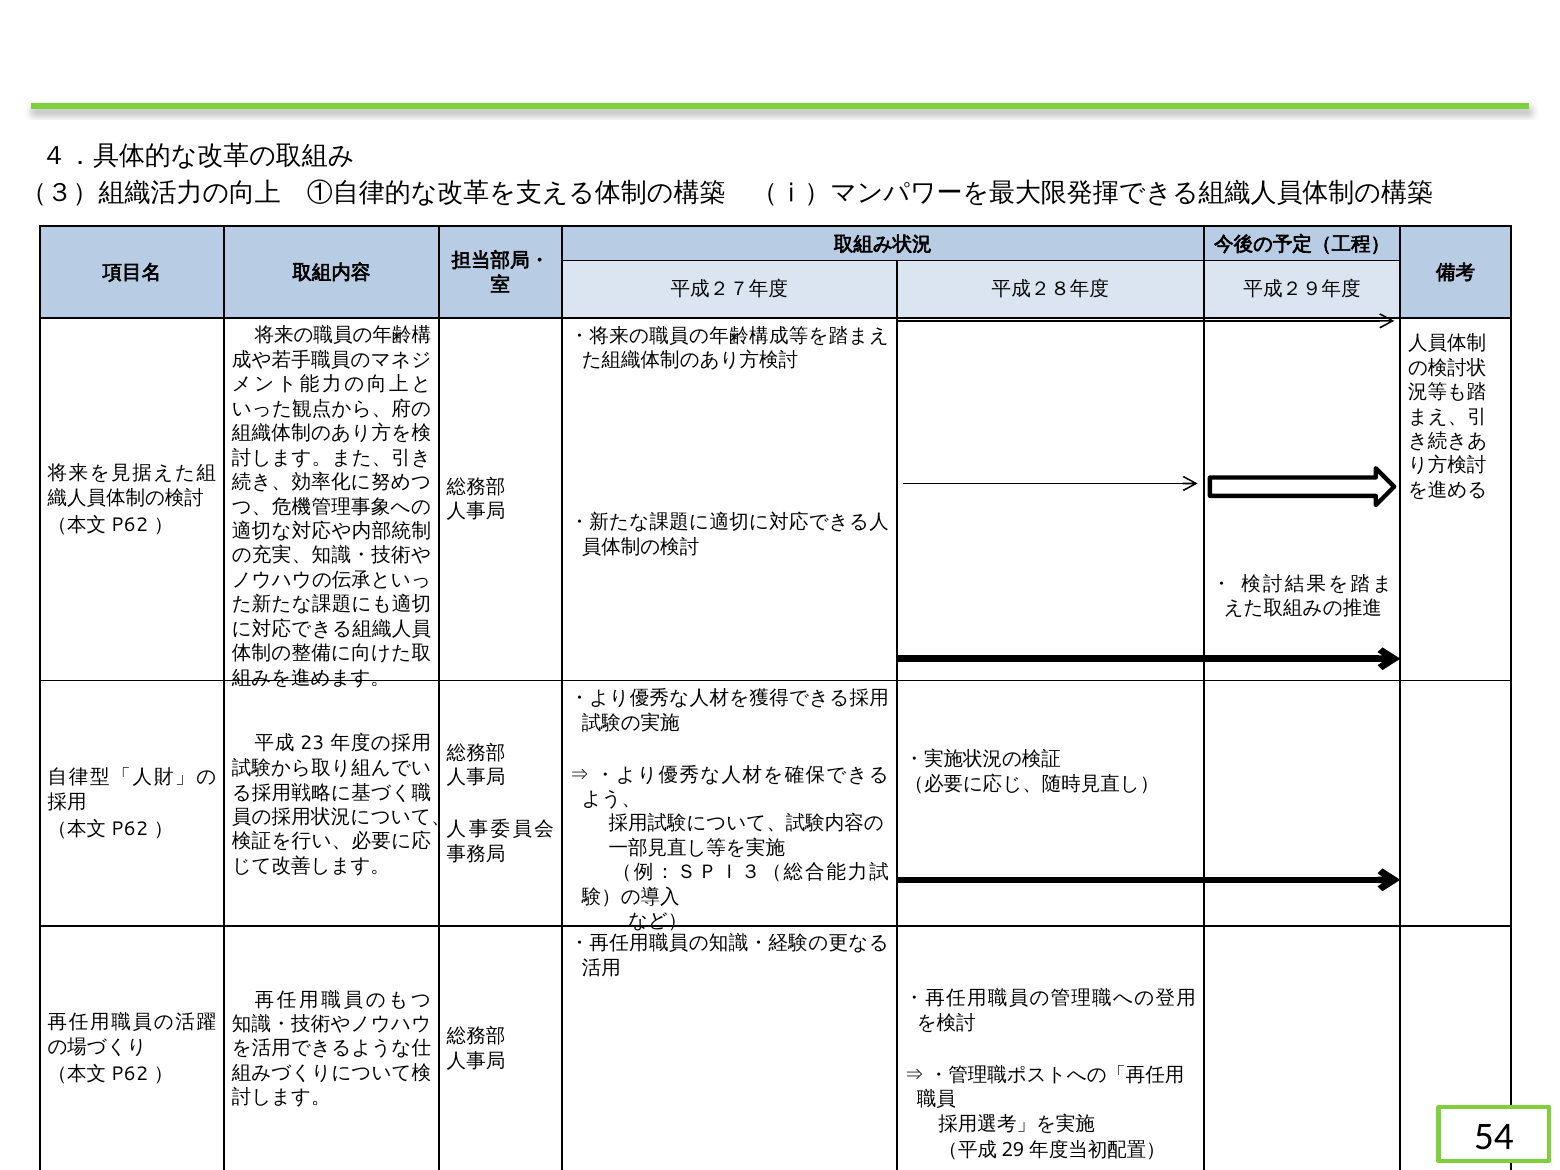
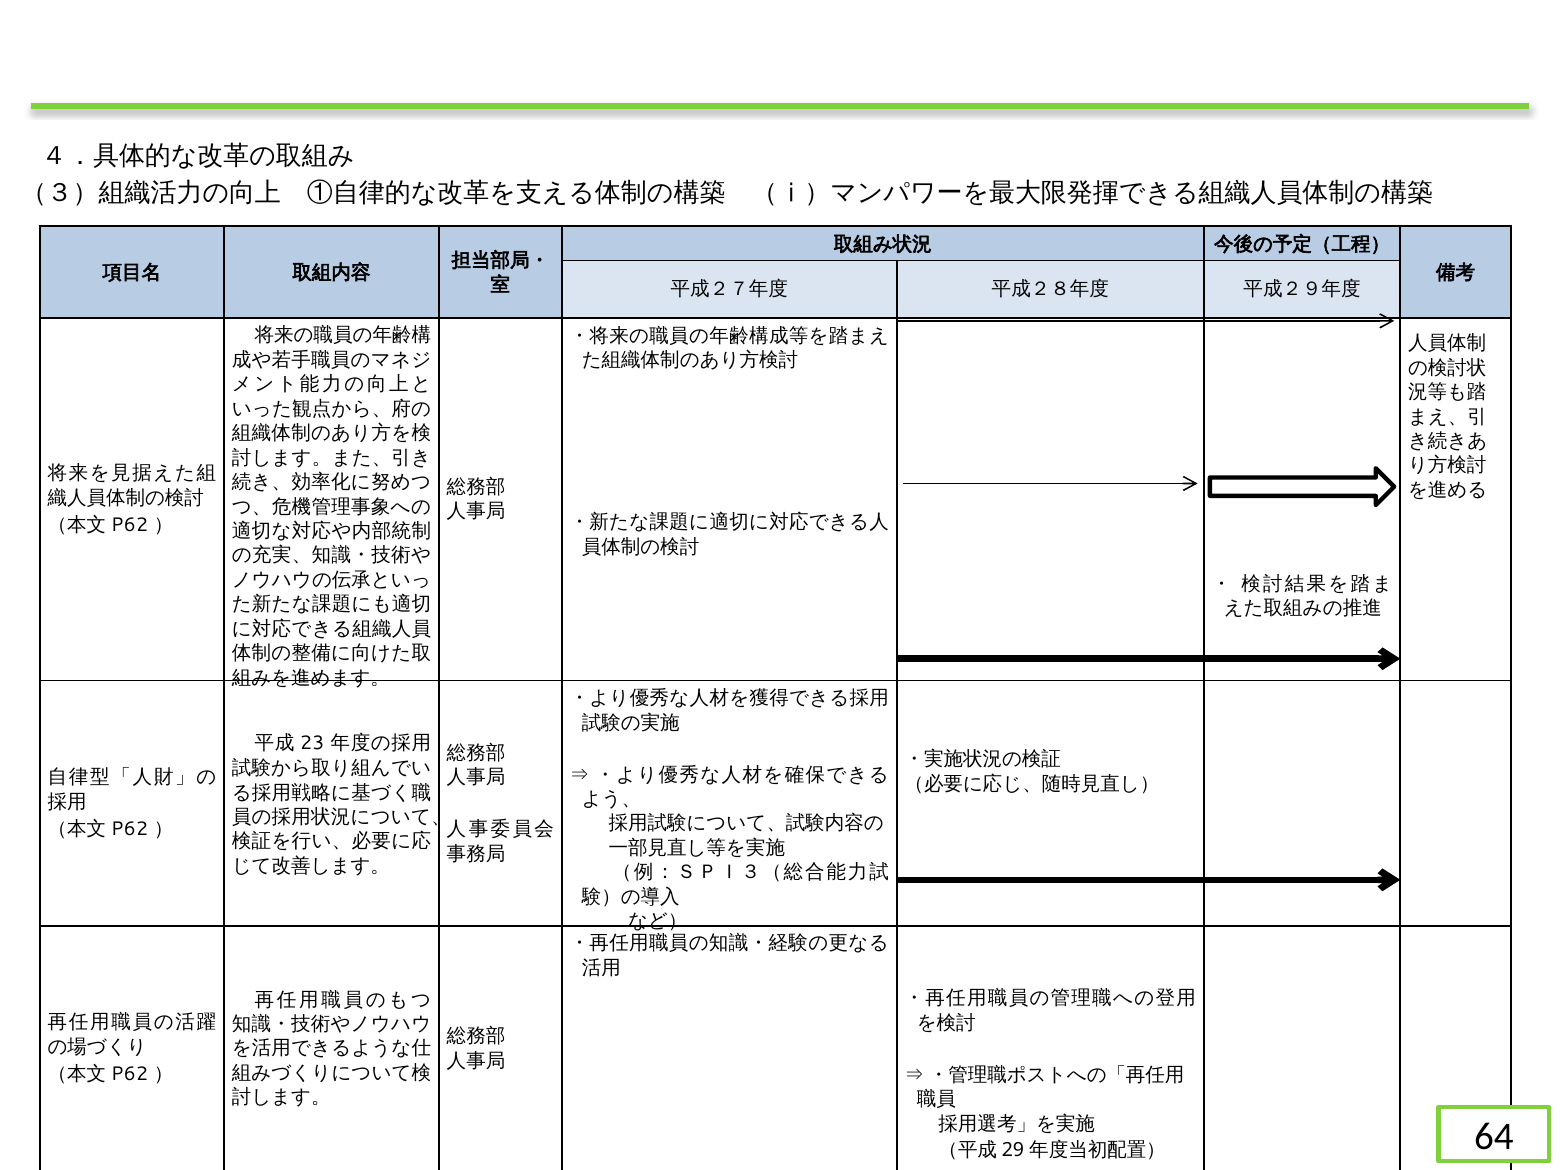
54: 54 -> 64 (1494, 1137)
